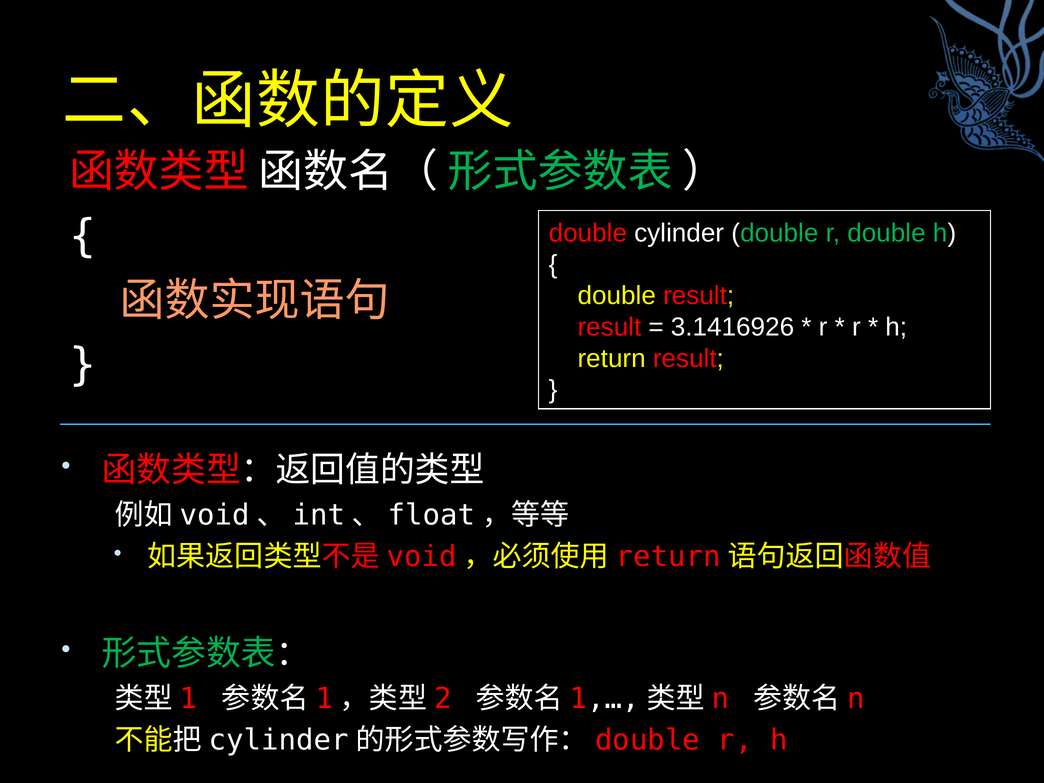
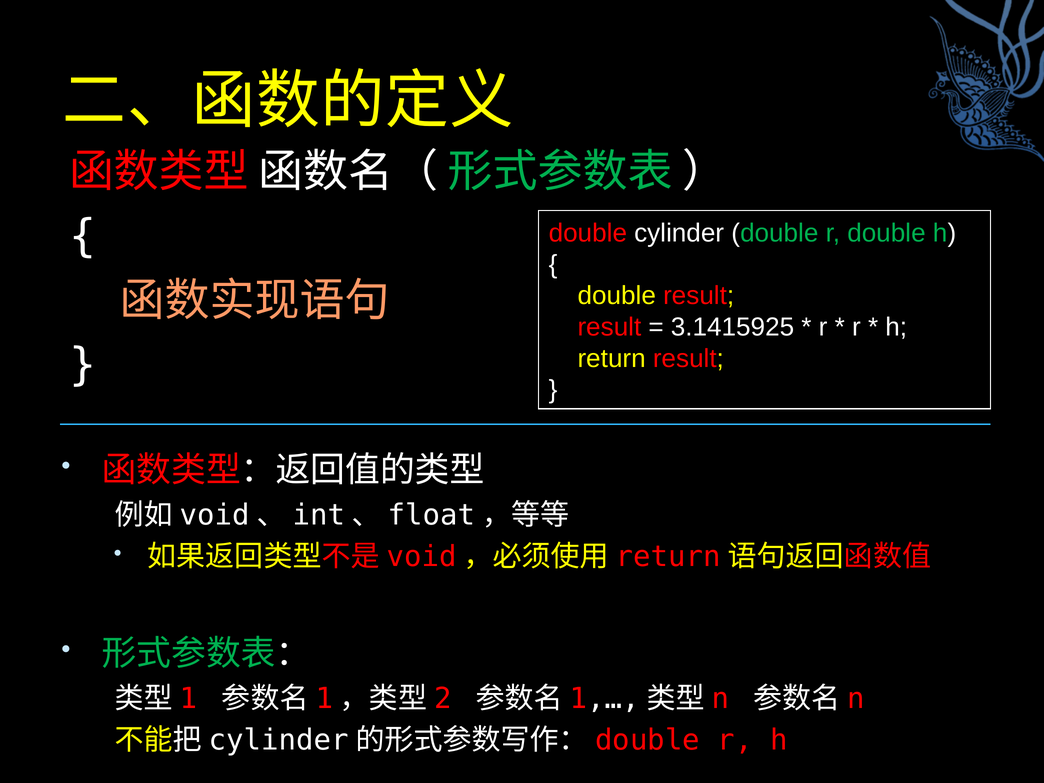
3.1416926: 3.1416926 -> 3.1415925 (732, 327)
